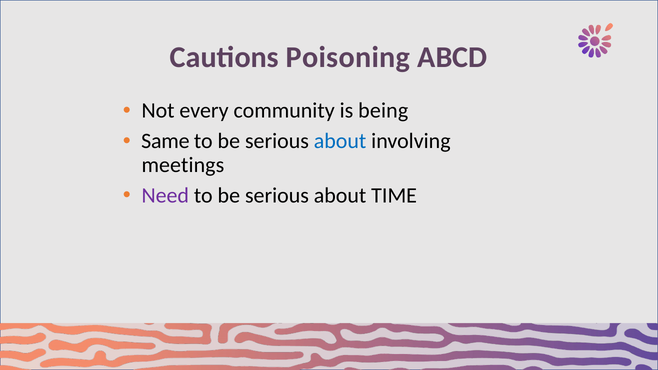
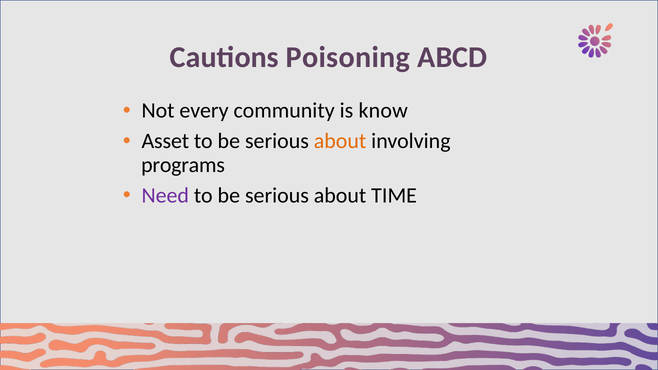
being: being -> know (383, 111)
Same: Same -> Asset (165, 141)
about colour: blue -> orange (340, 141)
meetings: meetings -> programs (183, 165)
